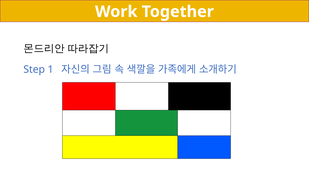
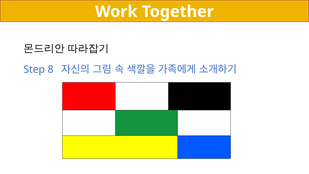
1: 1 -> 8 (51, 69)
